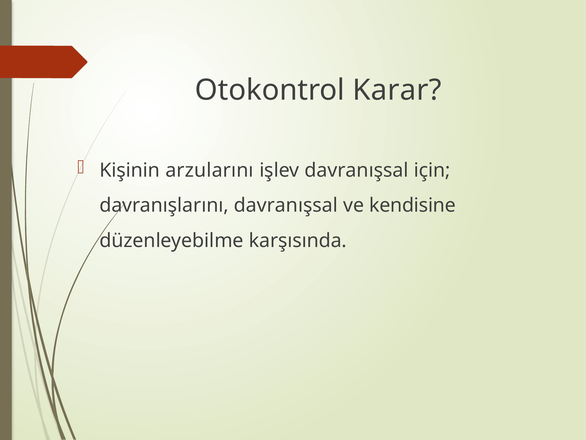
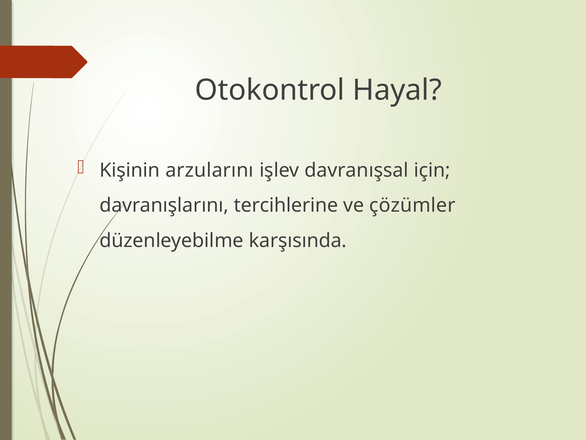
Karar: Karar -> Hayal (397, 90)
davranışlarını davranışsal: davranışsal -> tercihlerine (286, 205)
kendisine: kendisine -> çözümler (412, 205)
